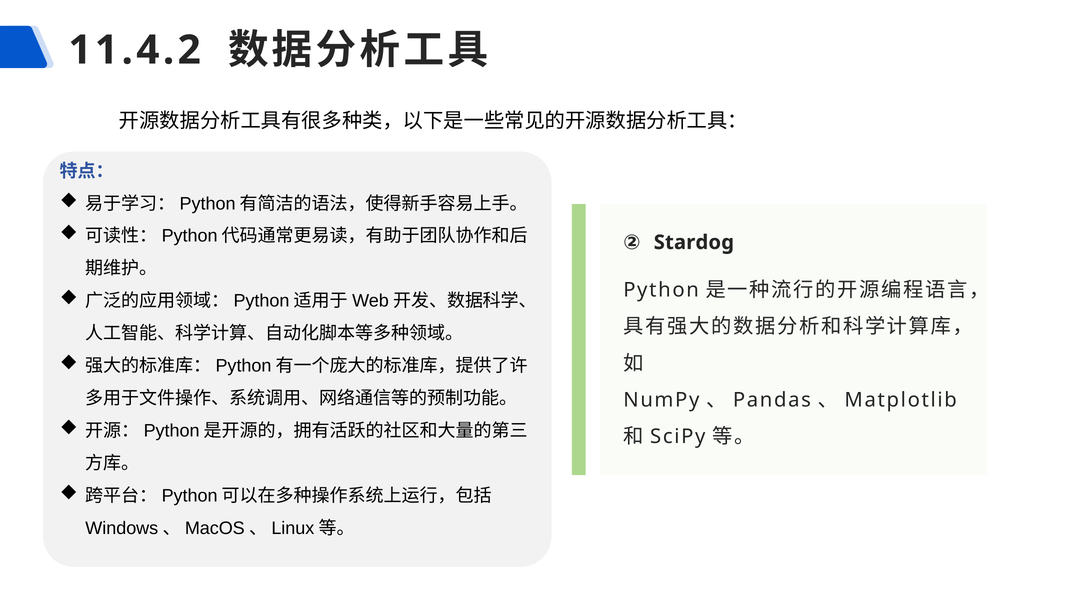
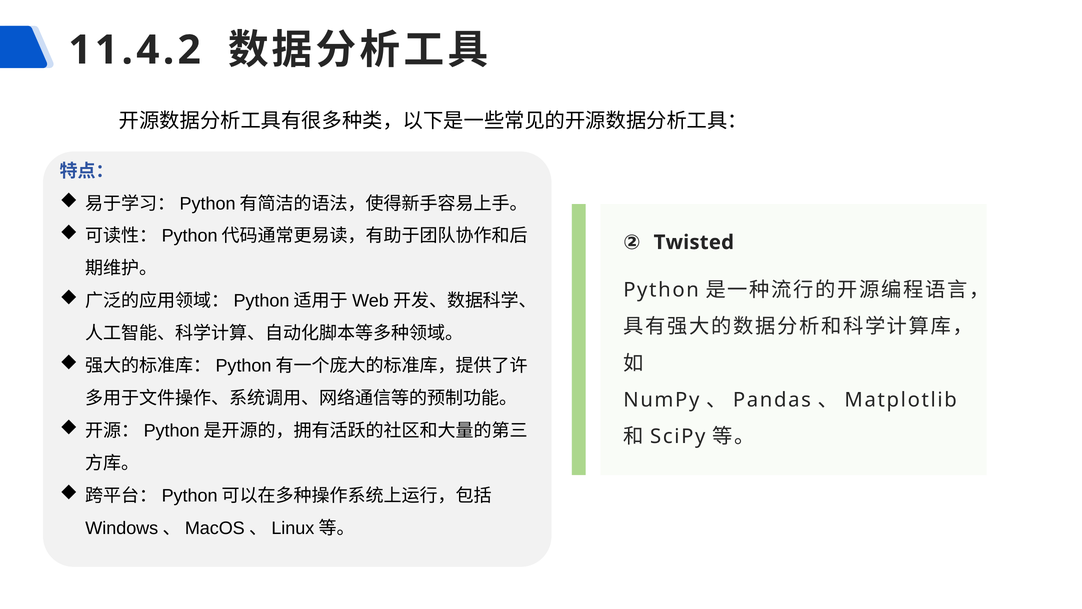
Stardog: Stardog -> Twisted (694, 242)
